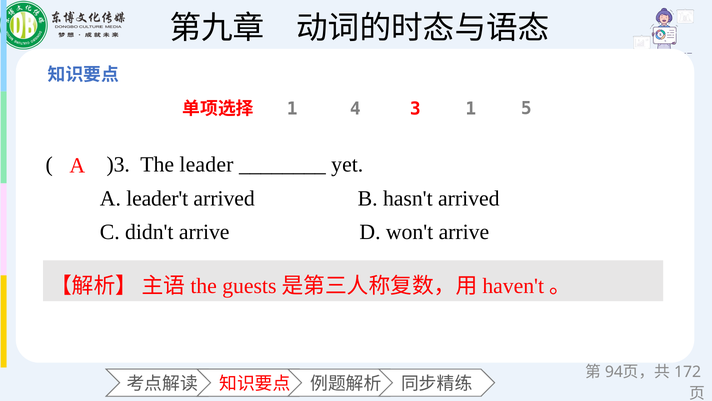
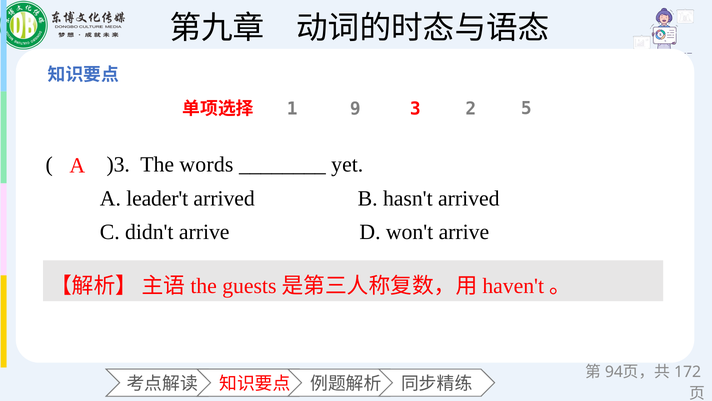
4: 4 -> 9 (355, 109)
3 1: 1 -> 2 (471, 109)
leader: leader -> words (206, 164)
